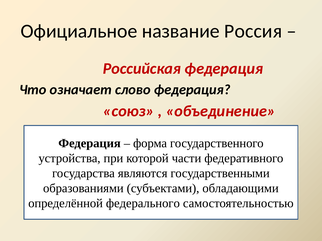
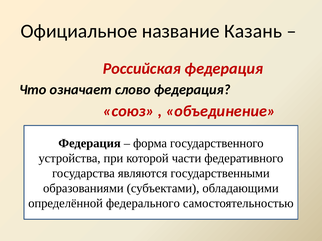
Россия: Россия -> Казань (253, 31)
